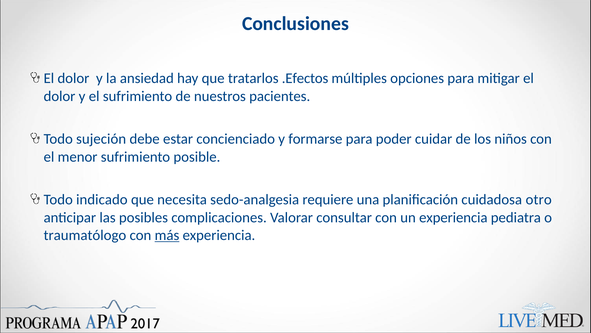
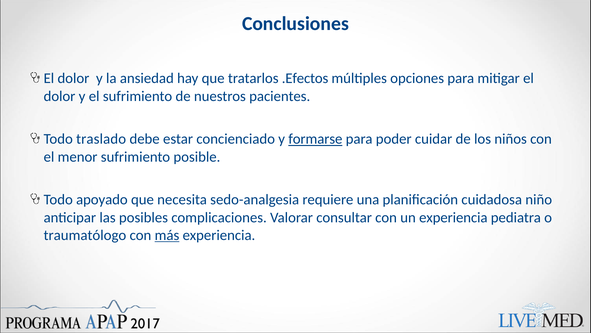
sujeción: sujeción -> traslado (101, 139)
formarse underline: none -> present (315, 139)
indicado: indicado -> apoyado (102, 199)
otro: otro -> niño (539, 199)
